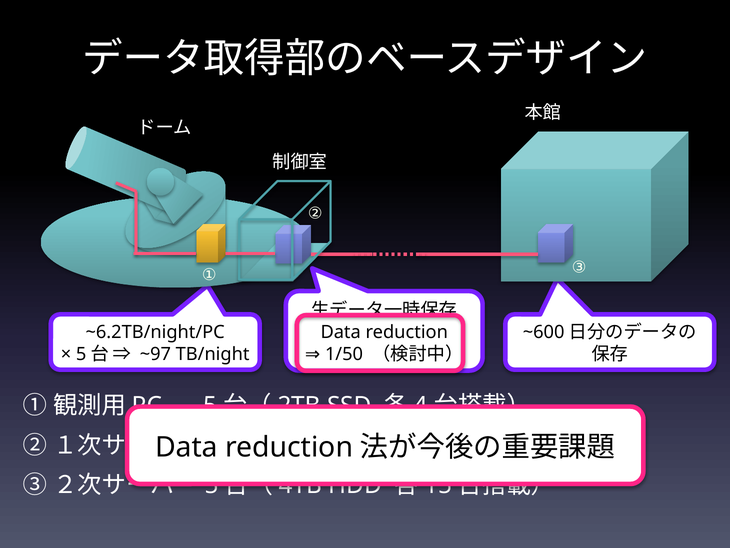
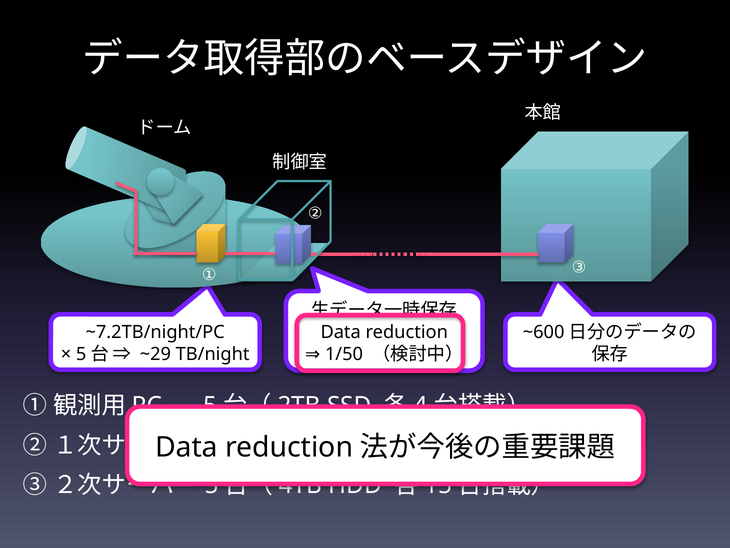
~6.2TB/night/PC: ~6.2TB/night/PC -> ~7.2TB/night/PC (155, 332)
~97: ~97 -> ~29 (155, 354)
